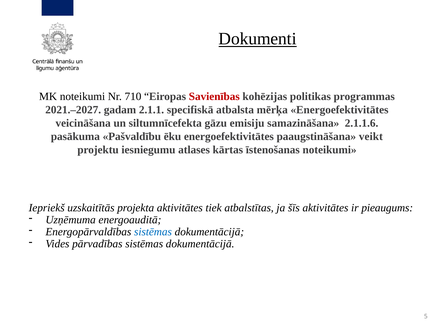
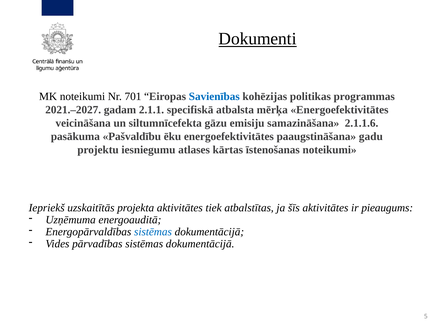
710: 710 -> 701 (133, 96)
Savienības colour: red -> blue (214, 96)
veikt: veikt -> gadu (371, 137)
